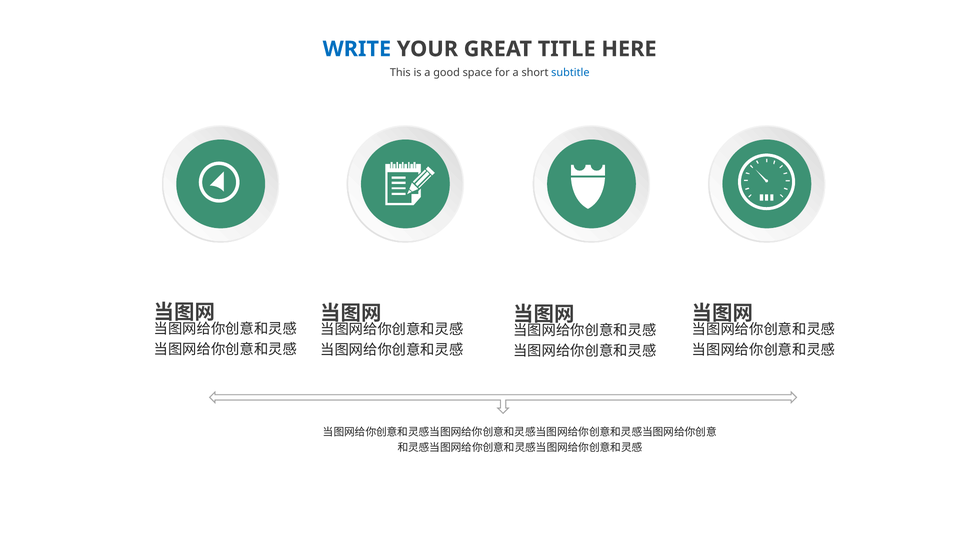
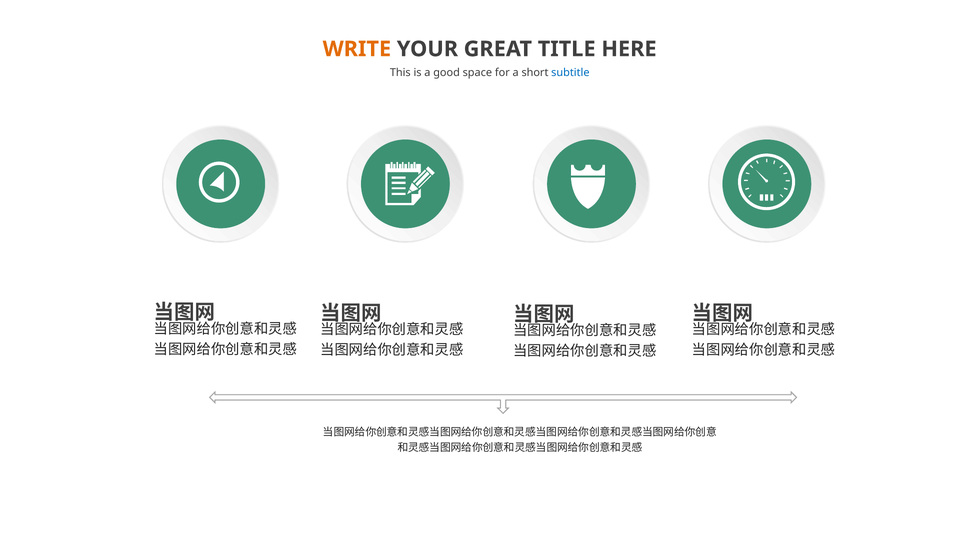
WRITE colour: blue -> orange (357, 49)
